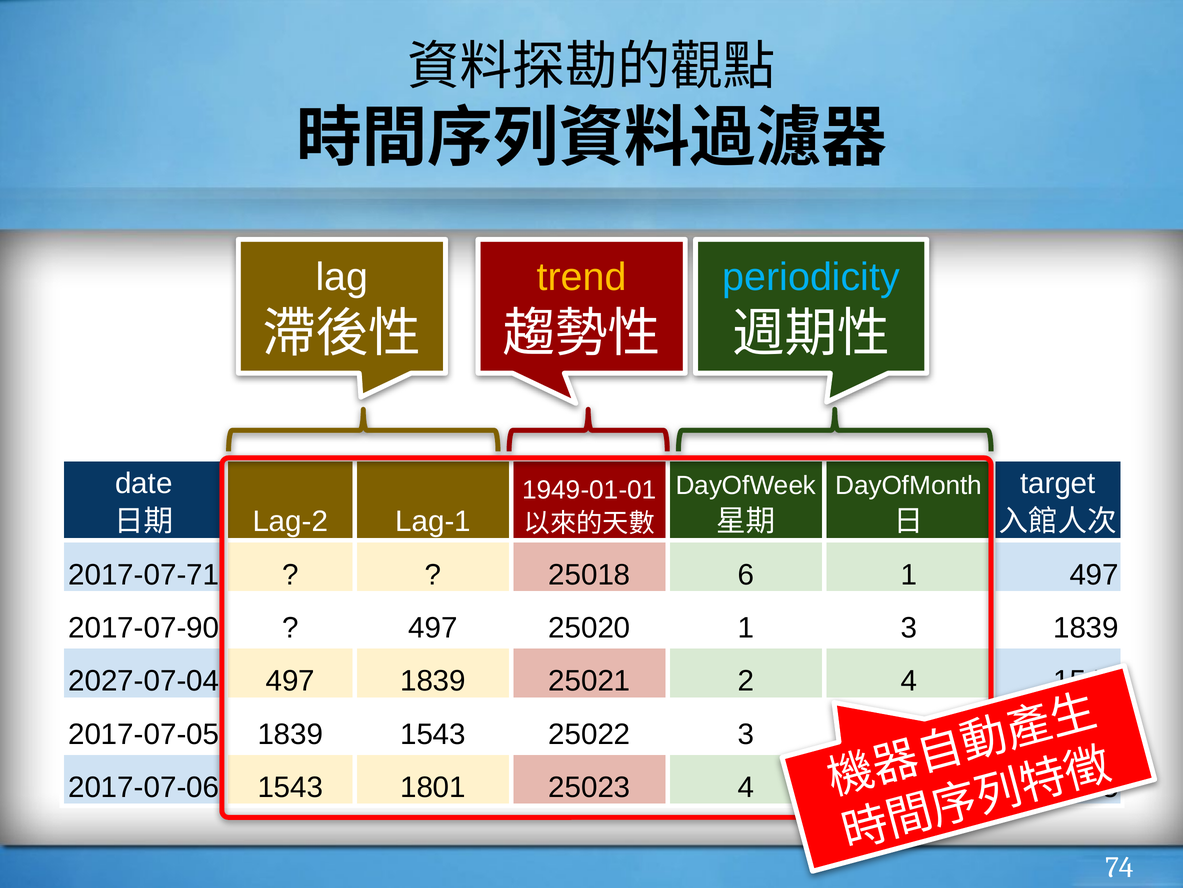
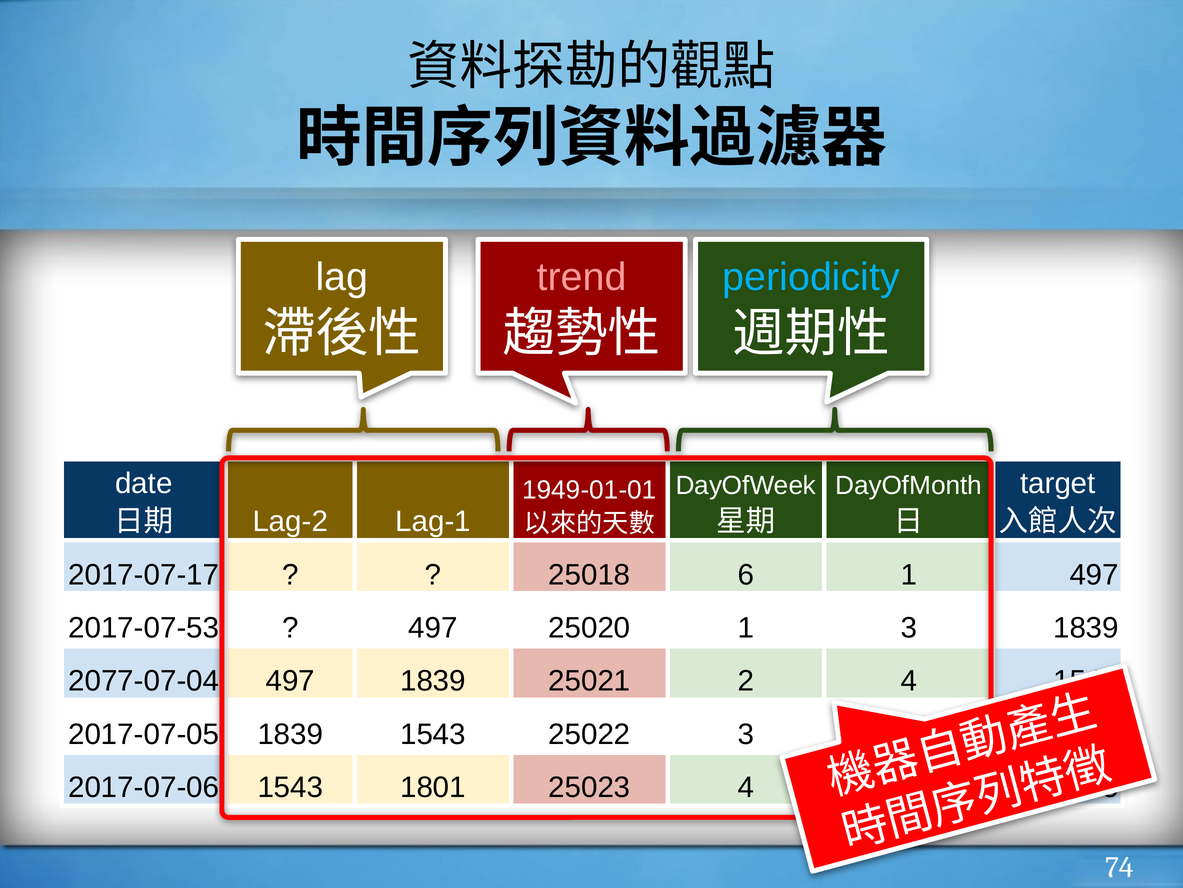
trend colour: yellow -> pink (582, 277)
2017-07-71: 2017-07-71 -> 2017-07-17 (144, 574)
2017-07-90: 2017-07-90 -> 2017-07-53 (144, 627)
2027-07-04: 2027-07-04 -> 2077-07-04 (144, 681)
